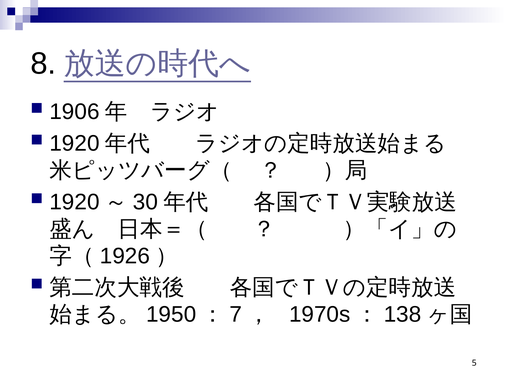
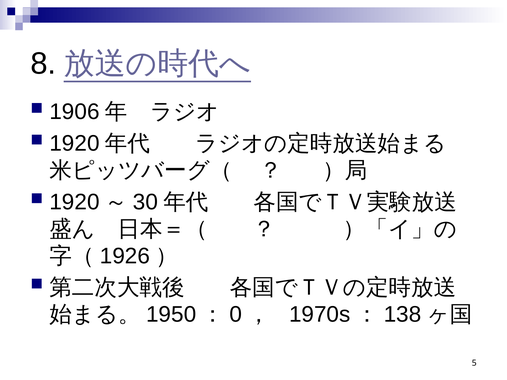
7: 7 -> 0 (236, 315)
